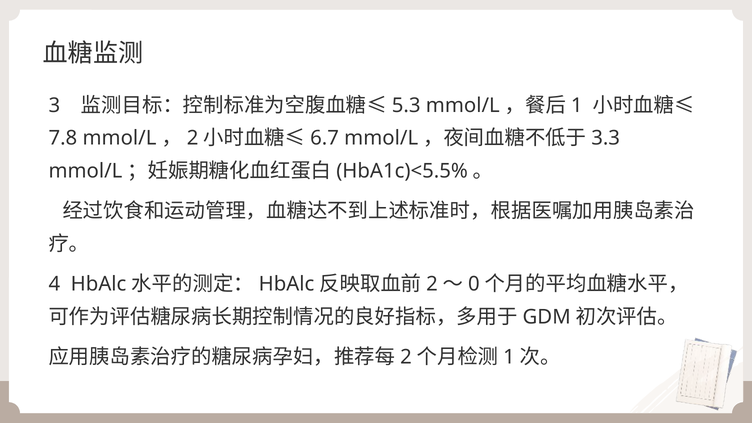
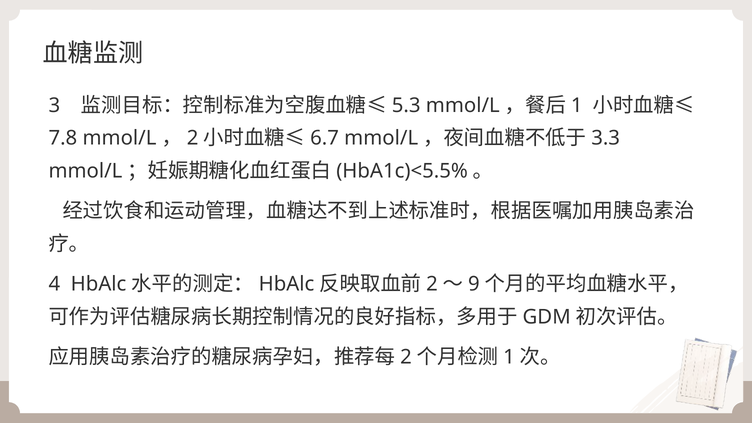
0: 0 -> 9 (474, 284)
